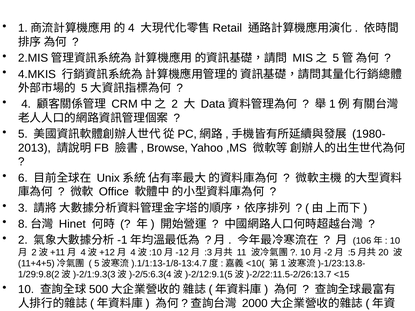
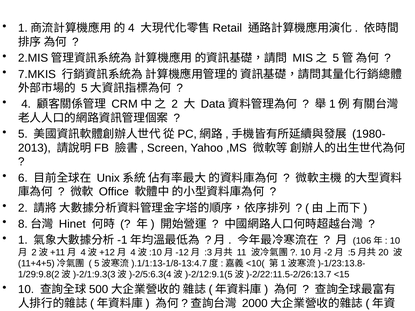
4.MKIS: 4.MKIS -> 7.MKIS (37, 74)
Browse: Browse -> Screen (167, 148)
3: 3 -> 2 (23, 208)
2: 2 -> 1 (23, 240)
